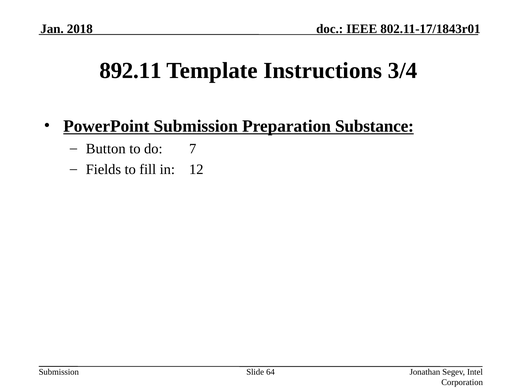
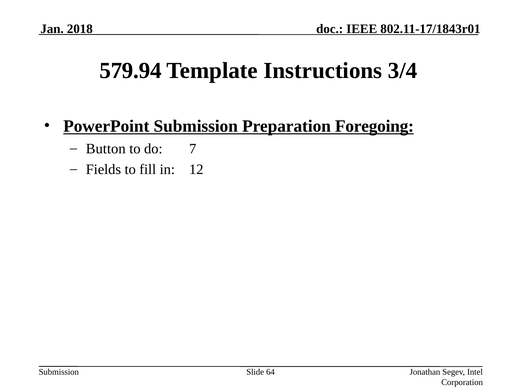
892.11: 892.11 -> 579.94 (130, 71)
Substance: Substance -> Foregoing (374, 126)
